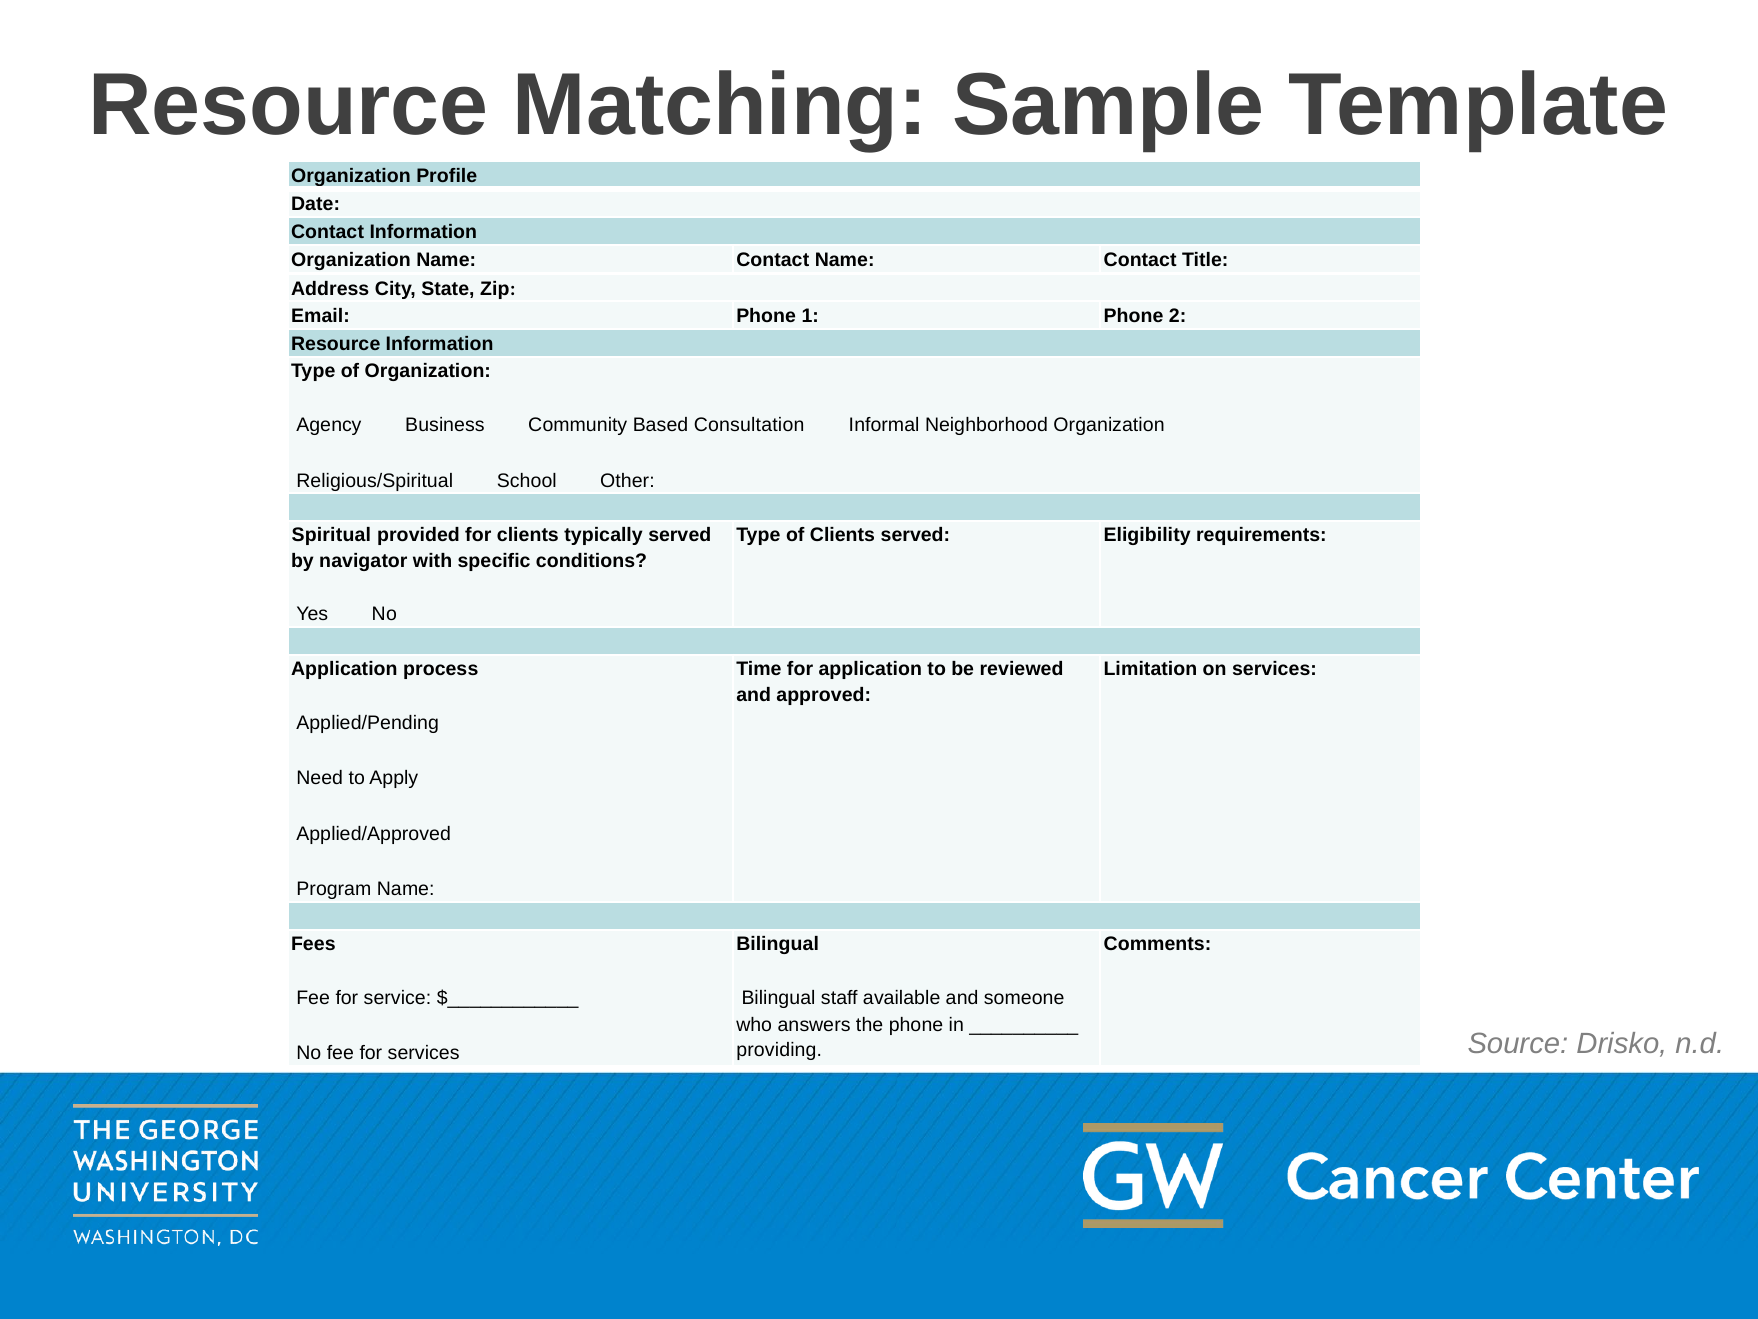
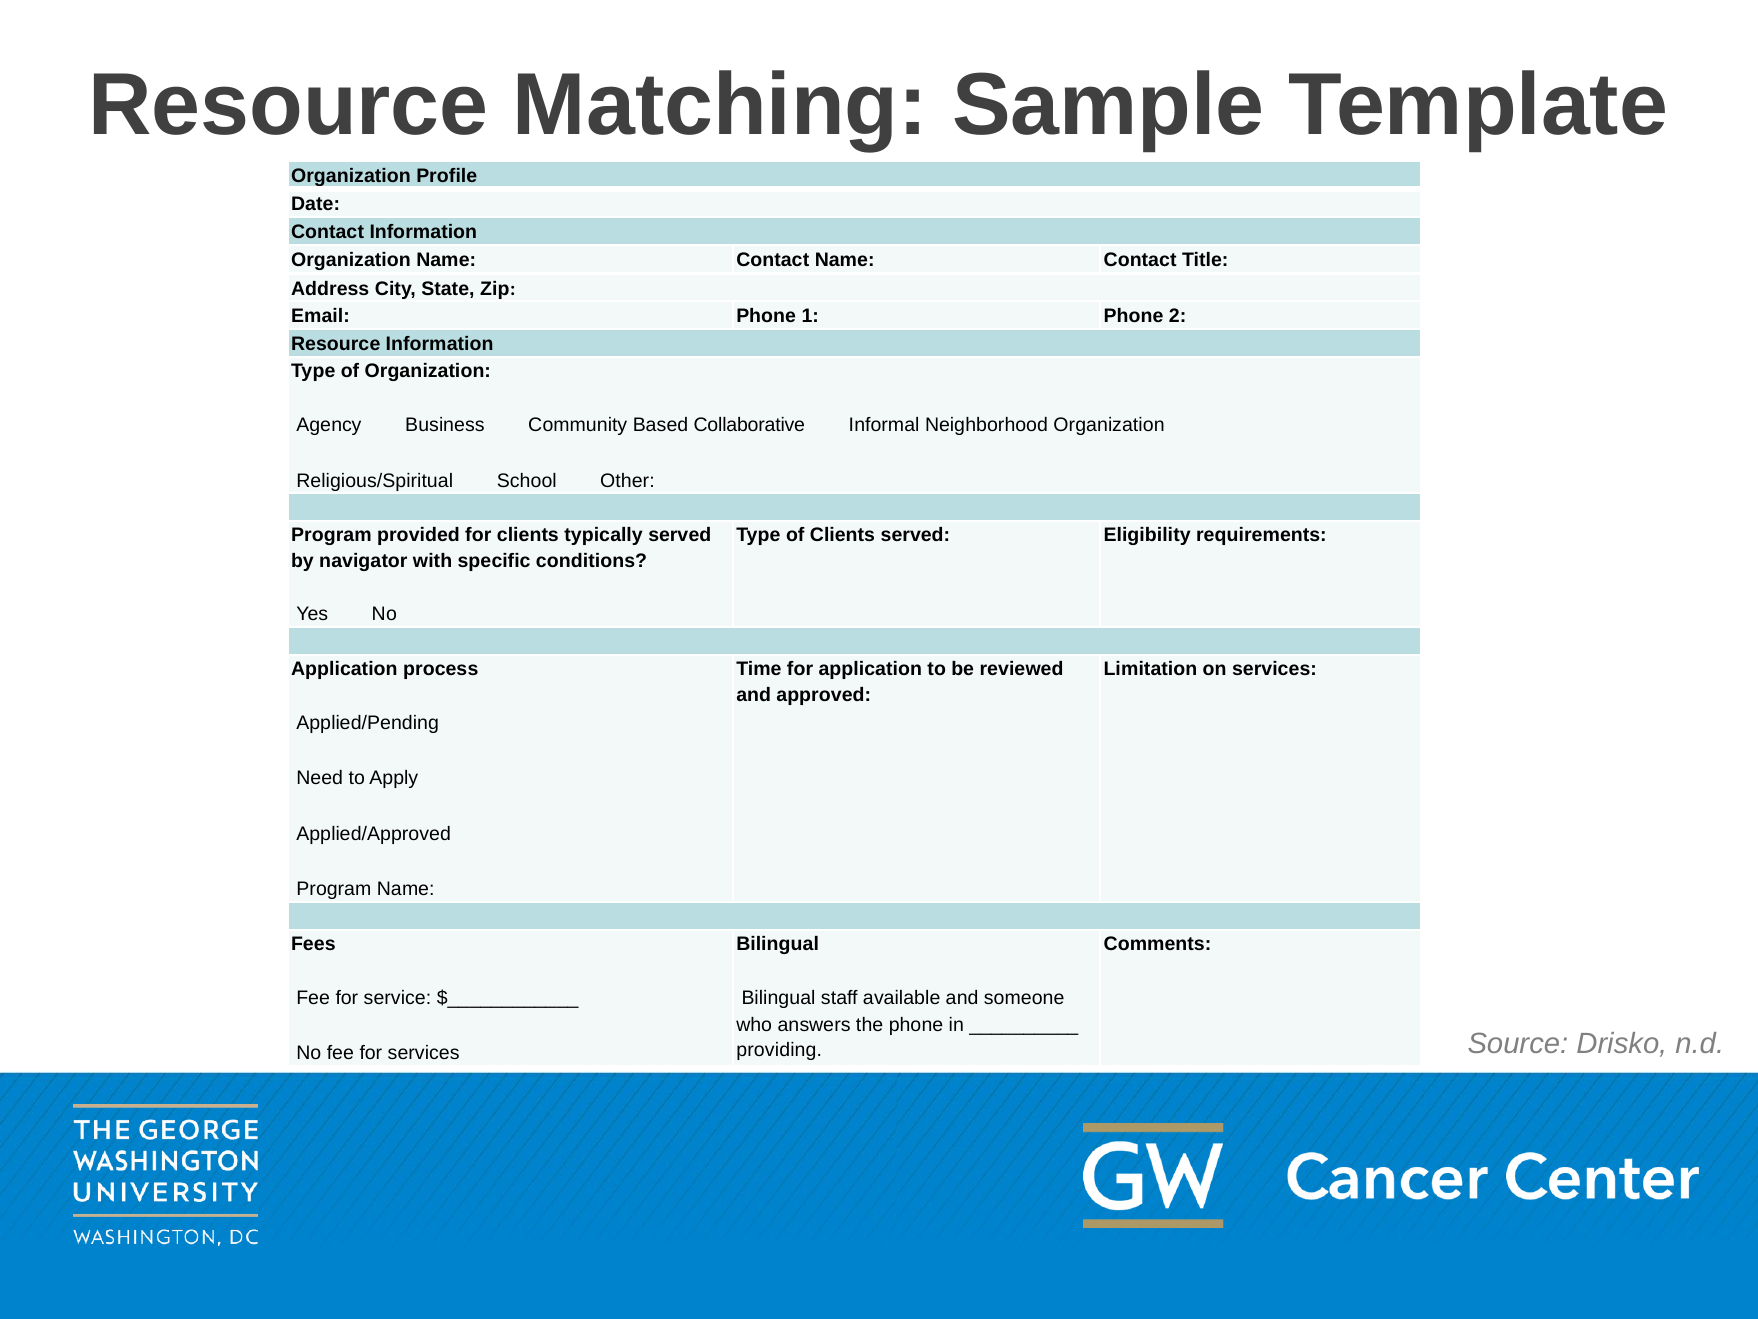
Consultation: Consultation -> Collaborative (749, 425)
Spiritual: Spiritual -> Program (331, 535)
